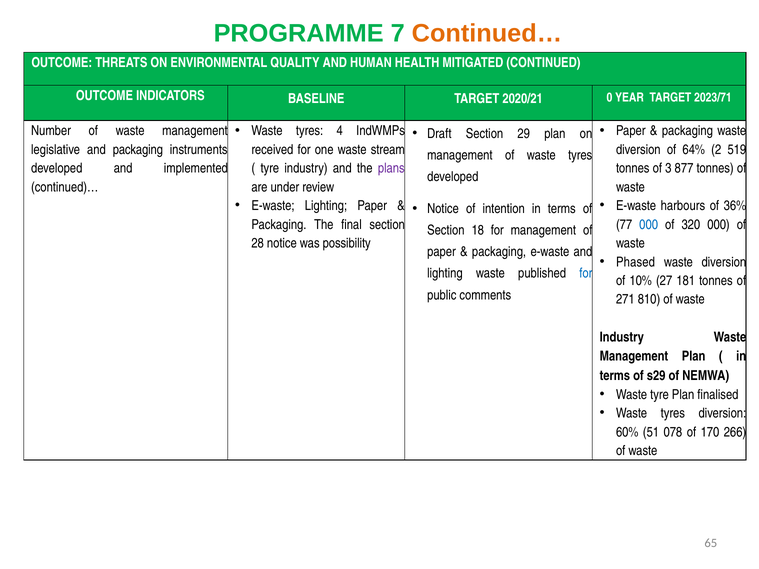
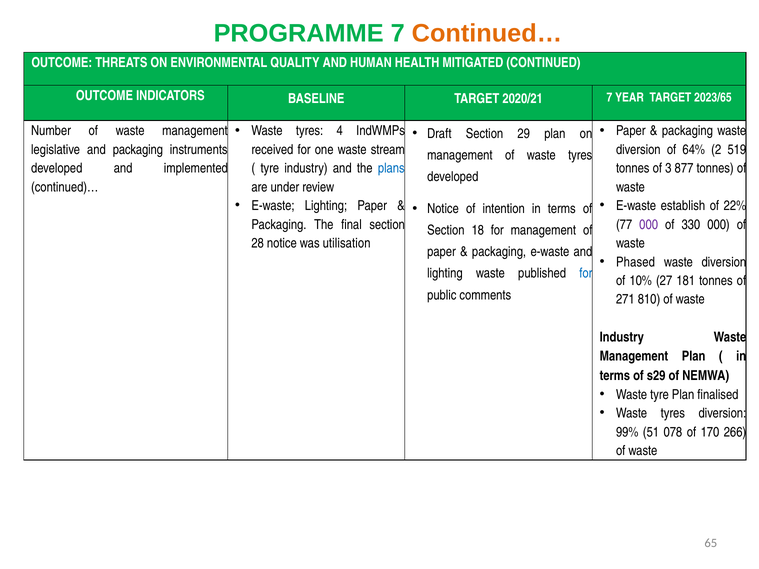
2020/21 0: 0 -> 7 (609, 98)
2023/71: 2023/71 -> 2023/65 (713, 98)
plans colour: purple -> blue (391, 168)
harbours: harbours -> establish (683, 206)
36%: 36% -> 22% (735, 206)
000 colour: blue -> purple (649, 225)
320: 320 -> 330 (691, 225)
possibility: possibility -> utilisation (347, 243)
60%: 60% -> 99% (627, 432)
